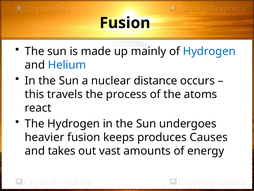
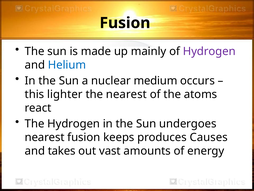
Hydrogen colour: blue -> purple (209, 51)
distance: distance -> medium (156, 81)
travels: travels -> lighter (65, 94)
the process: process -> nearest (126, 94)
heavier: heavier -> nearest (45, 137)
